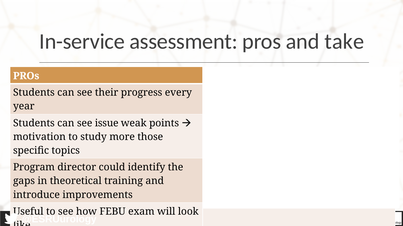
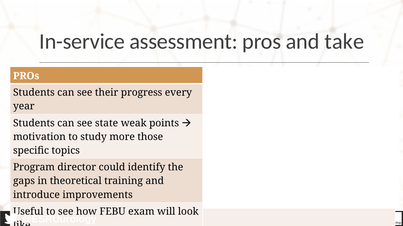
see issue: issue -> state (107, 123)
